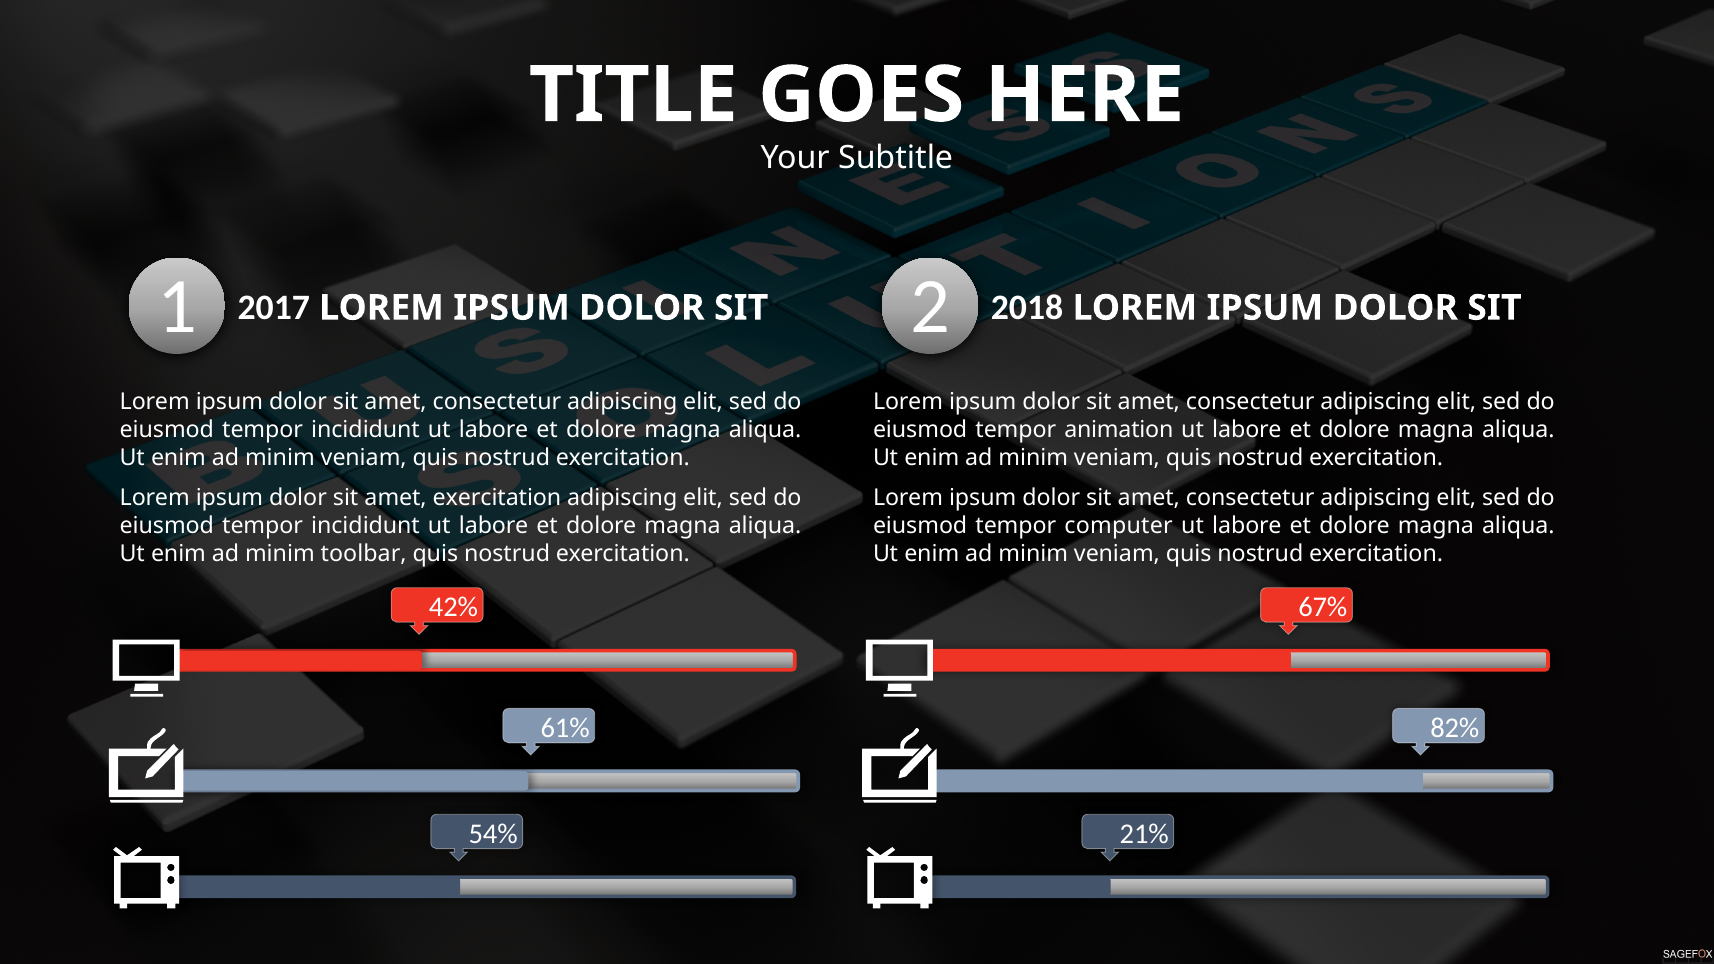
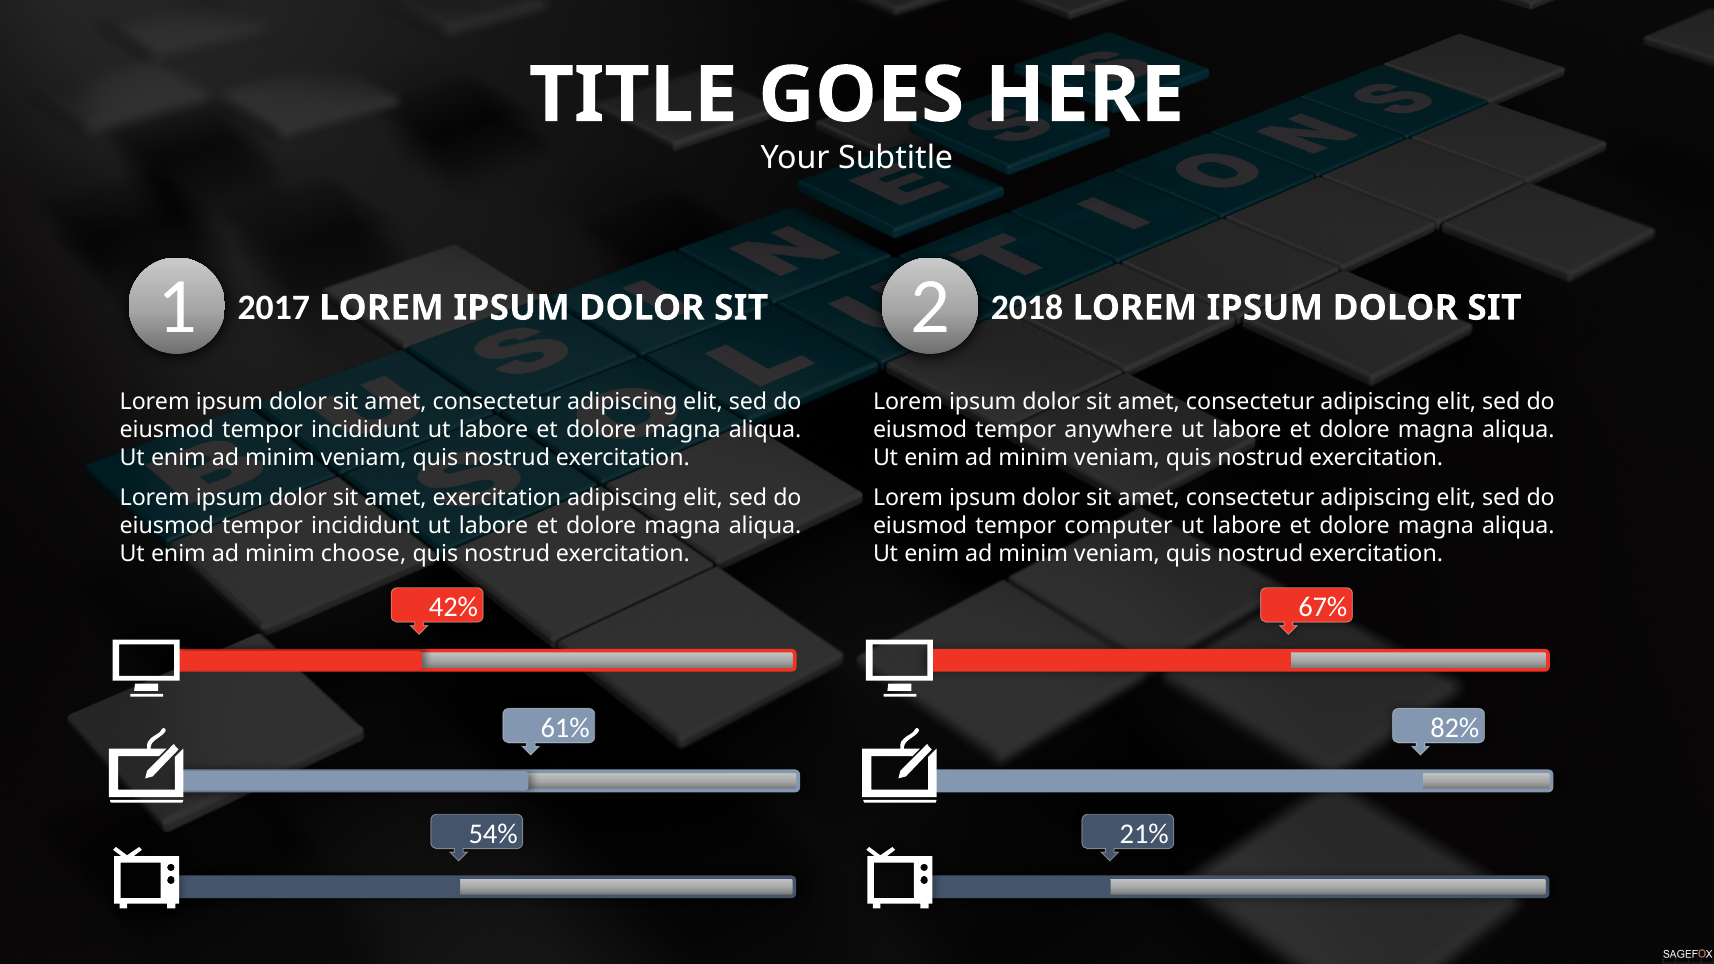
animation: animation -> anywhere (1119, 430)
toolbar: toolbar -> choose (364, 554)
